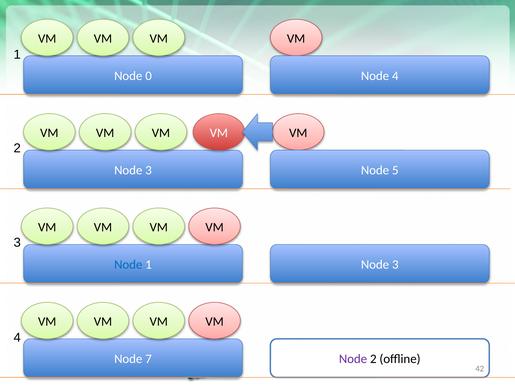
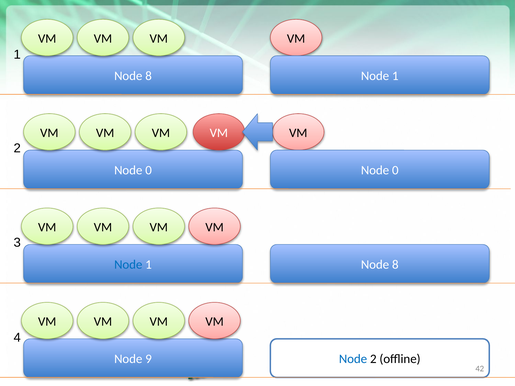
0: 0 -> 8 (149, 76)
4: 4 -> 1 (395, 76)
3: 3 -> 0 (149, 170)
5: 5 -> 0 (395, 170)
3: 3 -> 8 (395, 265)
7: 7 -> 9 (149, 359)
Node colour: purple -> blue (353, 359)
